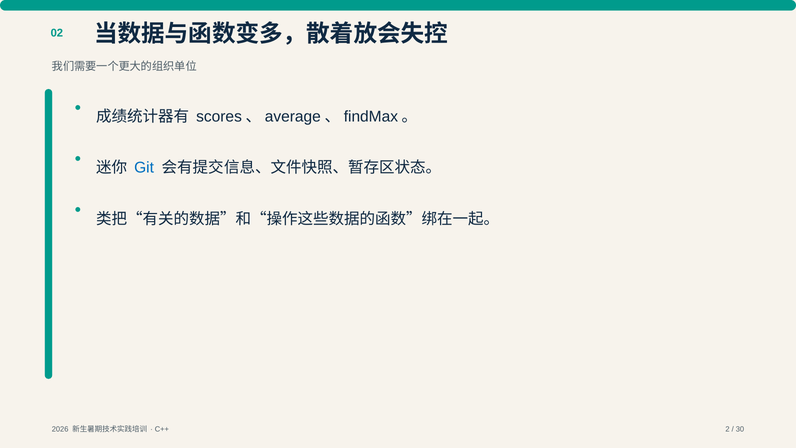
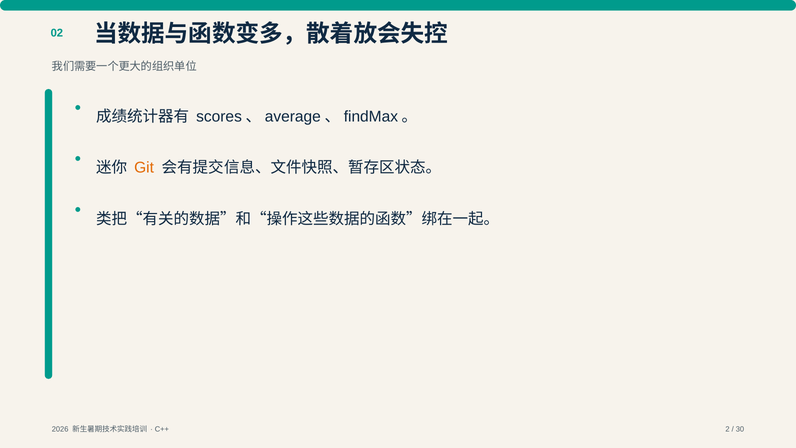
Git colour: blue -> orange (144, 168)
